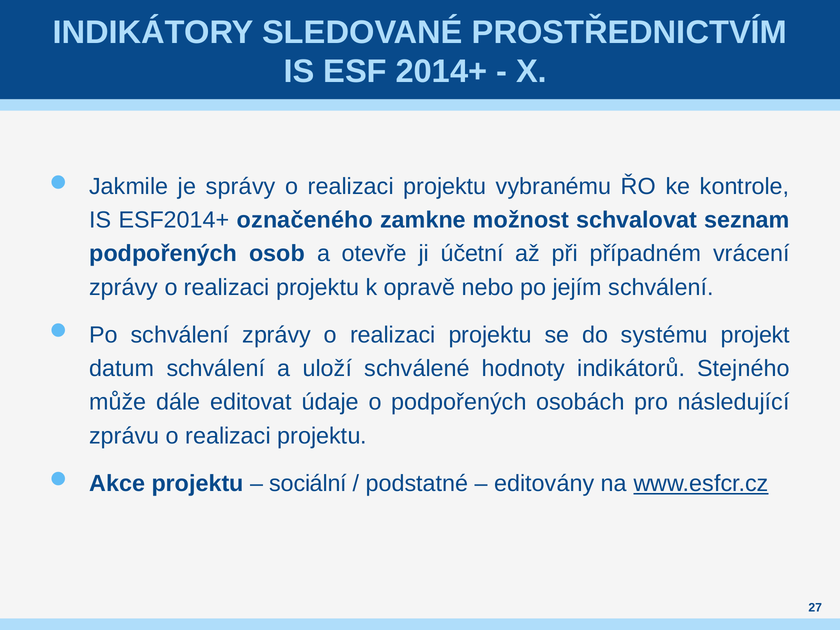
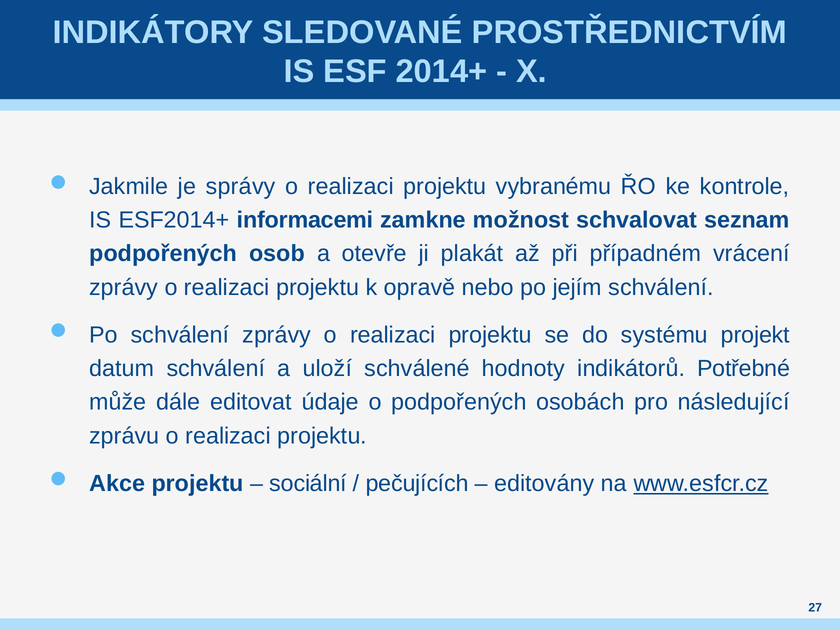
označeného: označeného -> informacemi (305, 220)
účetní: účetní -> plakát (472, 254)
Stejného: Stejného -> Potřebné (744, 369)
podstatné: podstatné -> pečujících (417, 483)
